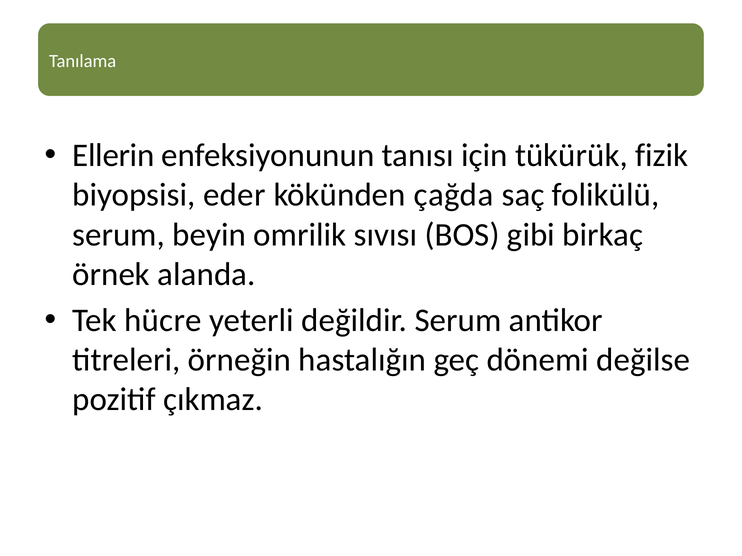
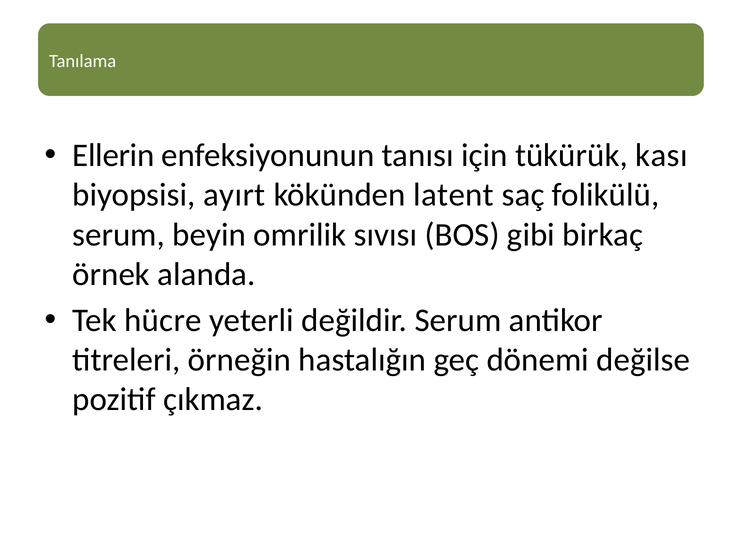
fizik: fizik -> kası (661, 156)
eder: eder -> ayırt (234, 195)
çağda: çağda -> latent (454, 195)
